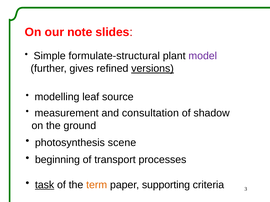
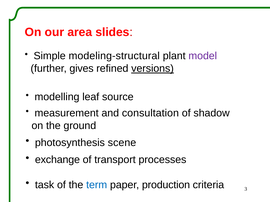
note: note -> area (80, 32)
formulate-structural: formulate-structural -> modeling-structural (114, 56)
beginning: beginning -> exchange (57, 160)
task underline: present -> none (45, 185)
term colour: orange -> blue (97, 185)
supporting: supporting -> production (166, 185)
